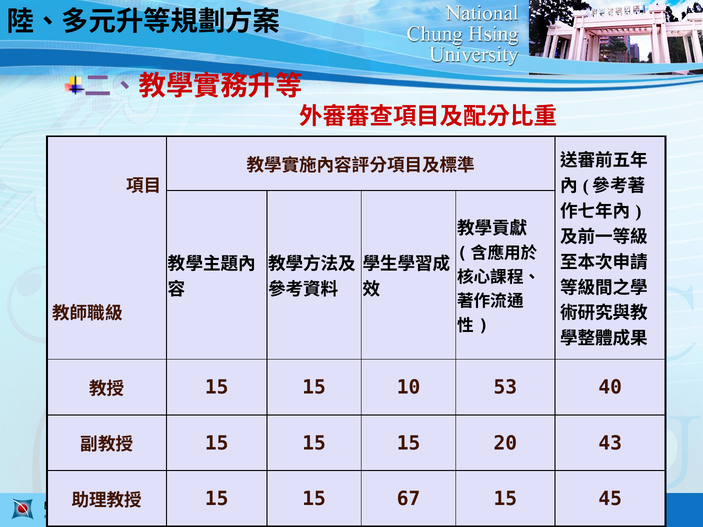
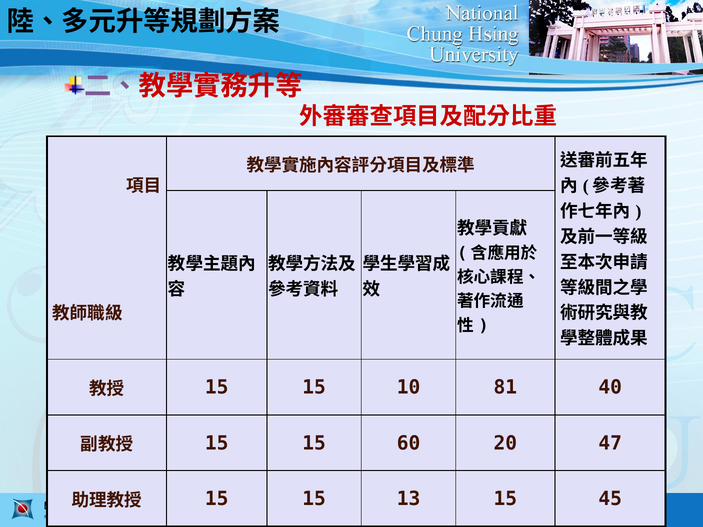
53: 53 -> 81 (505, 388)
15 15 15: 15 -> 60 (409, 443)
43: 43 -> 47 (610, 443)
67: 67 -> 13 (409, 499)
